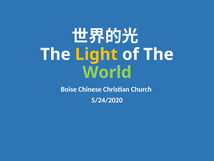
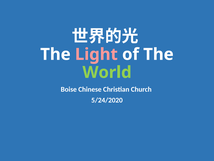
Light colour: yellow -> pink (96, 54)
